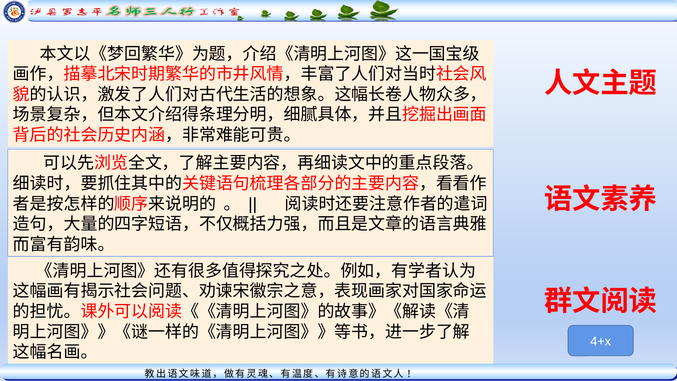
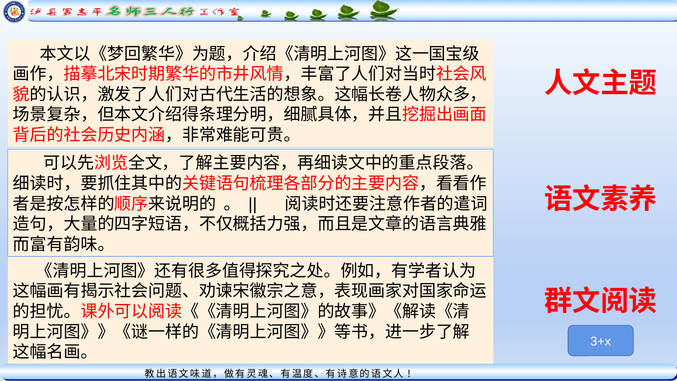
4+x: 4+x -> 3+x (601, 341)
